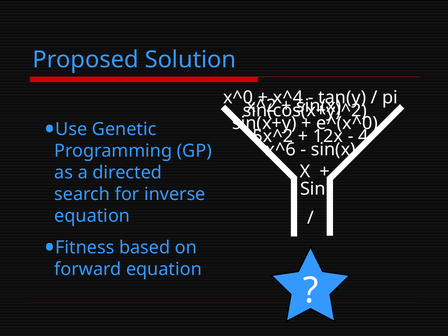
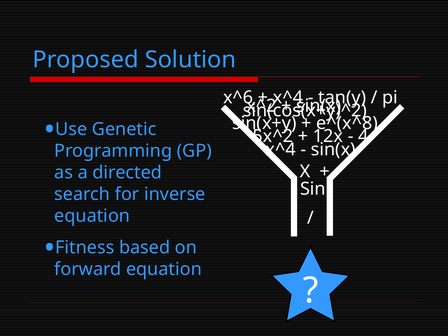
x^0: x^0 -> x^6 (238, 98)
e^(x^0: e^(x^0 -> e^(x^8 (347, 123)
x^6: x^6 -> x^4 (281, 150)
